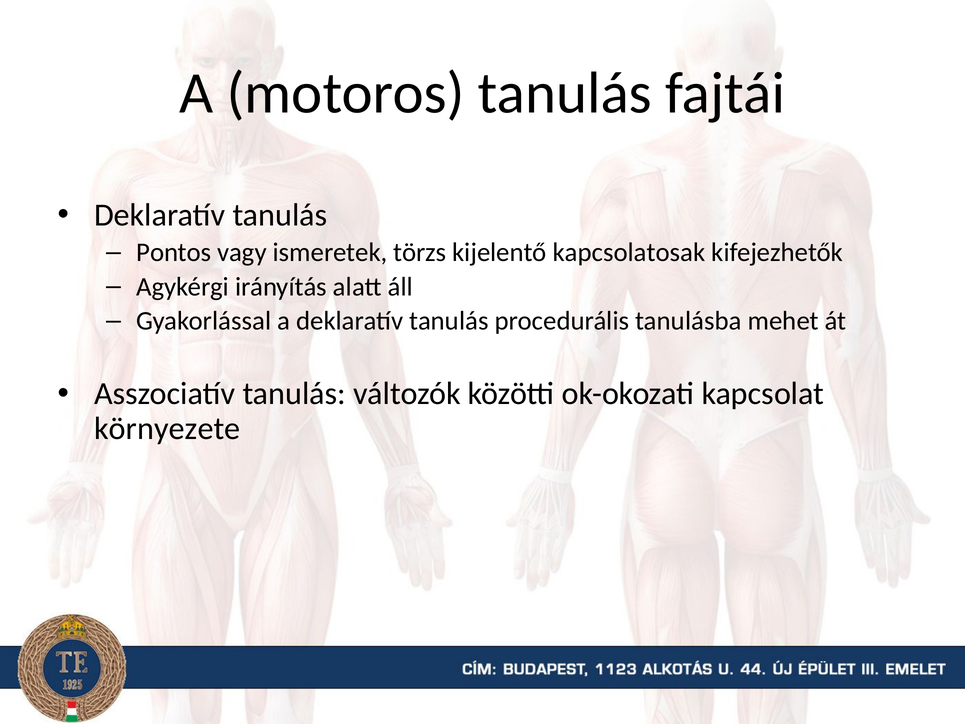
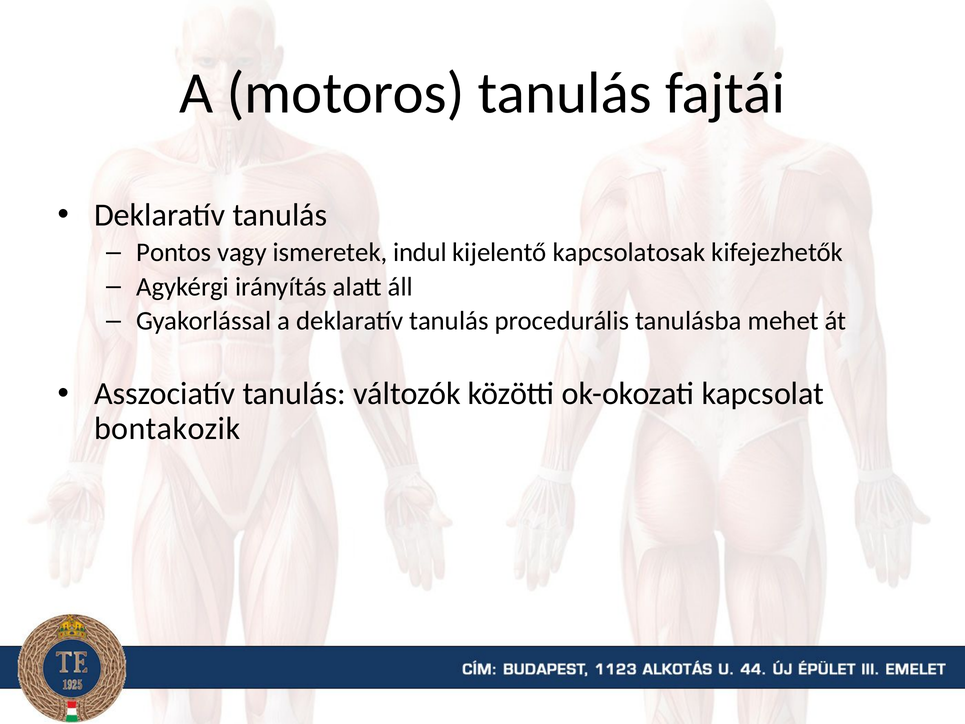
törzs: törzs -> indul (420, 252)
környezete: környezete -> bontakozik (167, 428)
